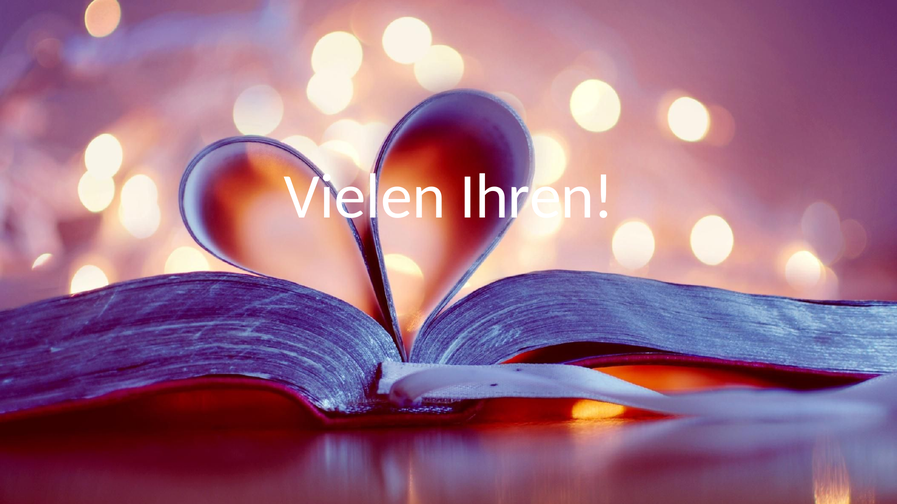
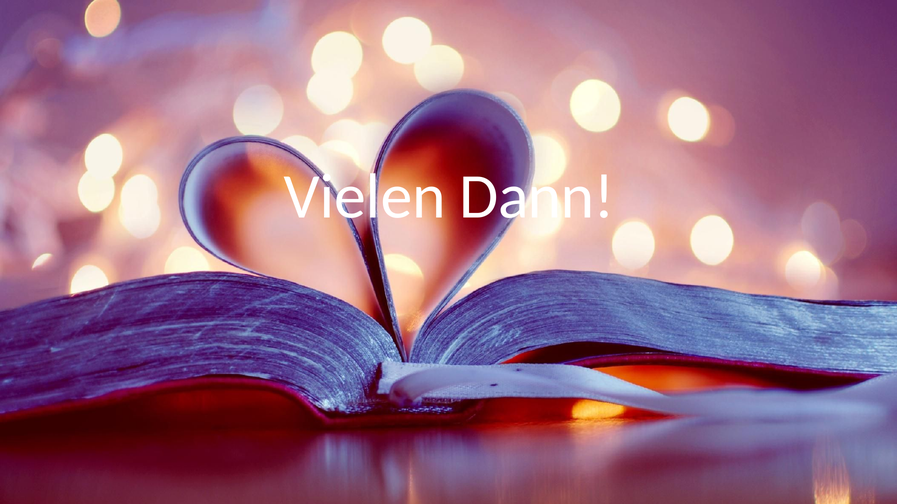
Ihren: Ihren -> Dann (537, 197)
